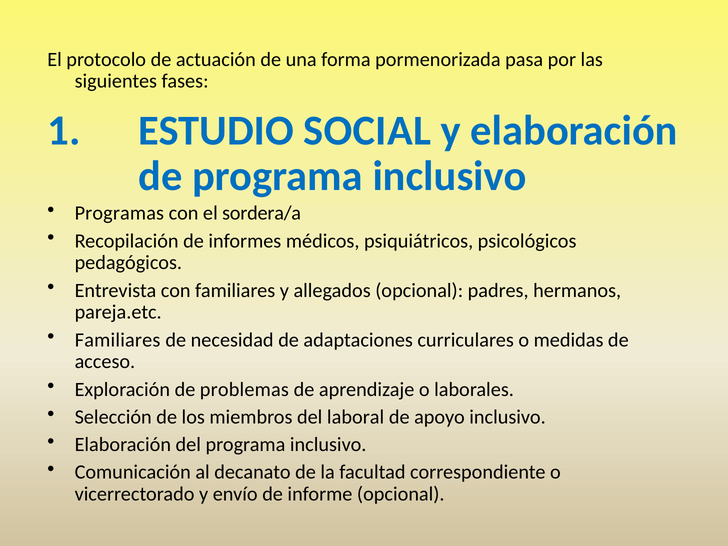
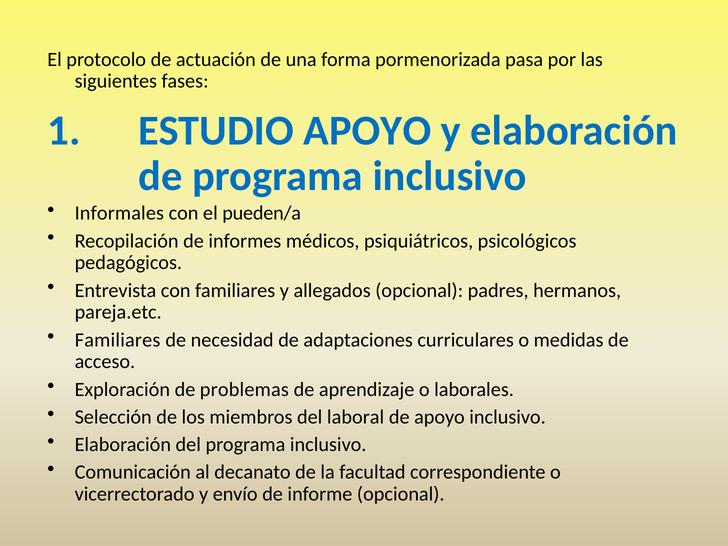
ESTUDIO SOCIAL: SOCIAL -> APOYO (367, 131)
Programas: Programas -> Informales (119, 213)
sordera/a: sordera/a -> pueden/a (262, 213)
